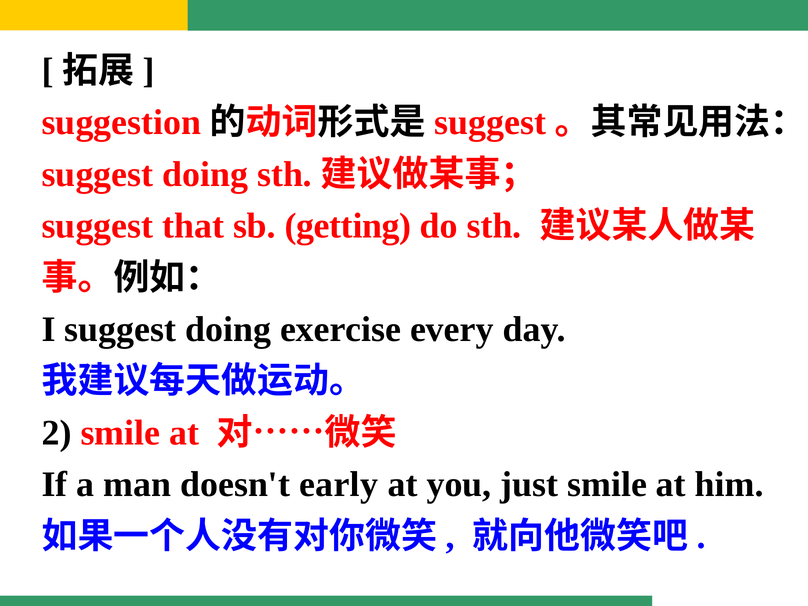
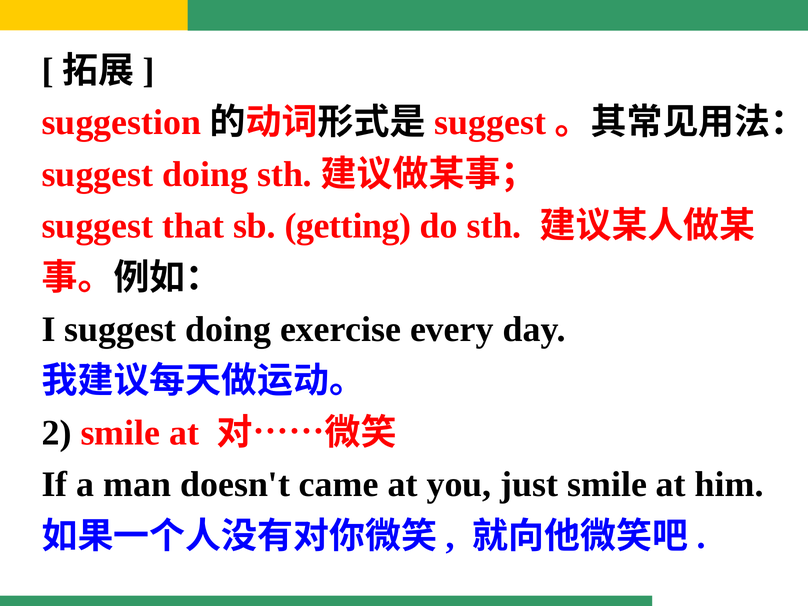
early: early -> came (339, 485)
